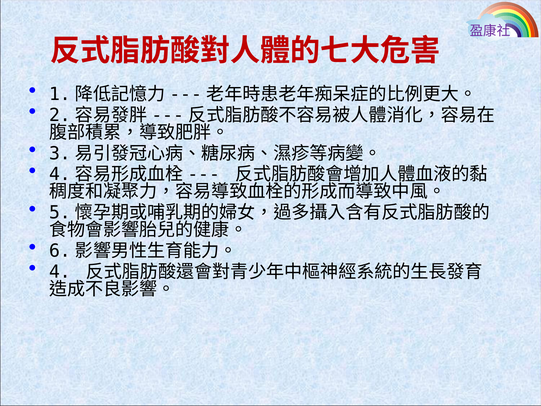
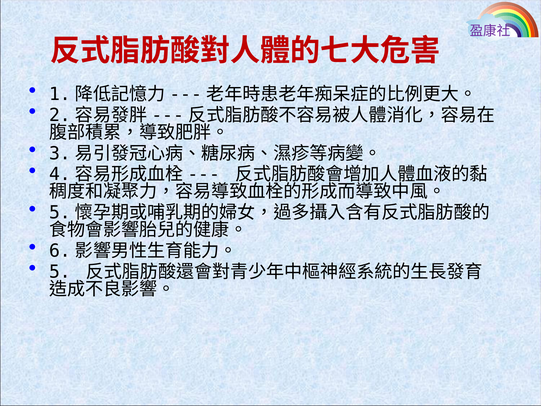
4: 4 -> 5 (60, 272)
